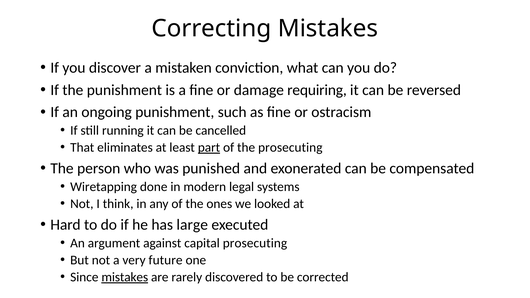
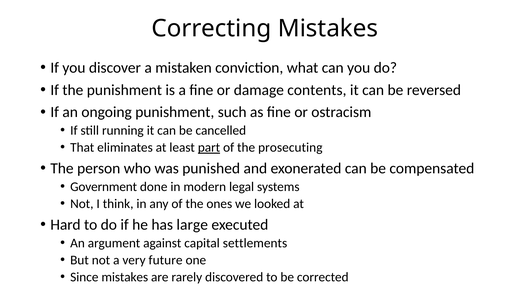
requiring: requiring -> contents (317, 90)
Wiretapping: Wiretapping -> Government (104, 187)
capital prosecuting: prosecuting -> settlements (255, 243)
mistakes underline: present -> none (125, 277)
